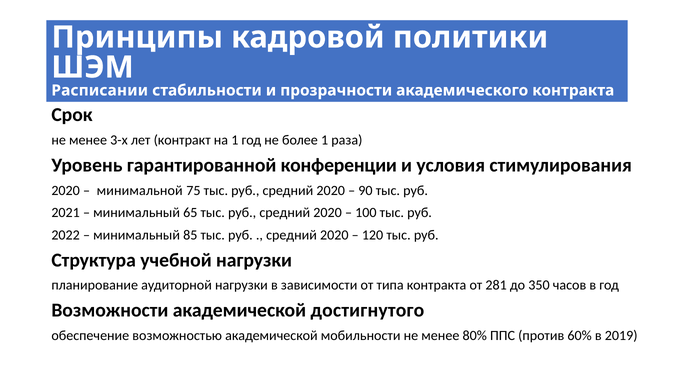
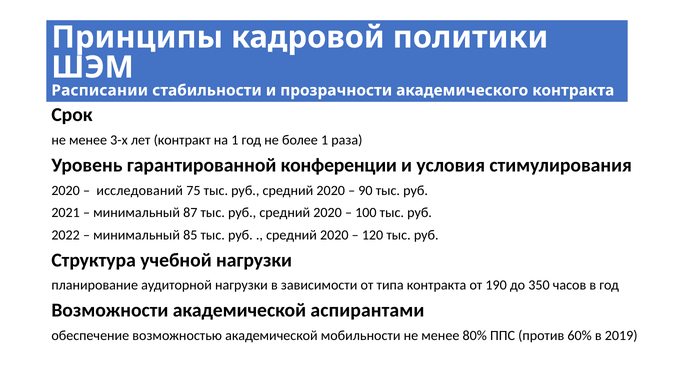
минимальной: минимальной -> исследований (140, 191)
65: 65 -> 87 (190, 213)
281: 281 -> 190 (496, 285)
достигнутого: достигнутого -> аспирантами (367, 311)
